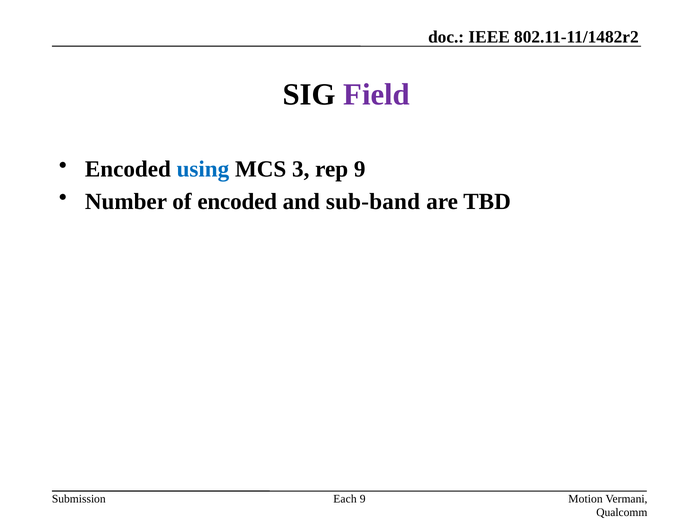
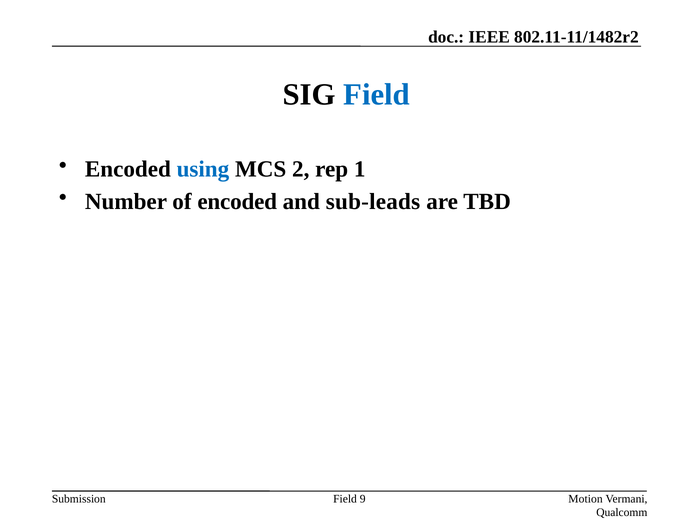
Field colour: purple -> blue (377, 95)
3: 3 -> 2 (301, 169)
rep 9: 9 -> 1 (360, 169)
sub-band: sub-band -> sub-leads (373, 201)
Each: Each -> Field (345, 498)
